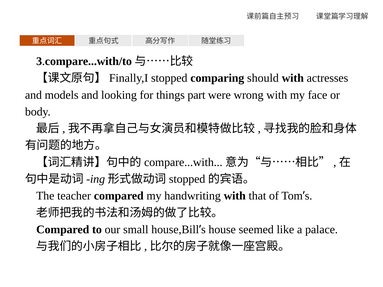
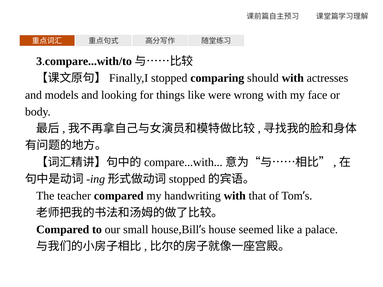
things part: part -> like (196, 95)
